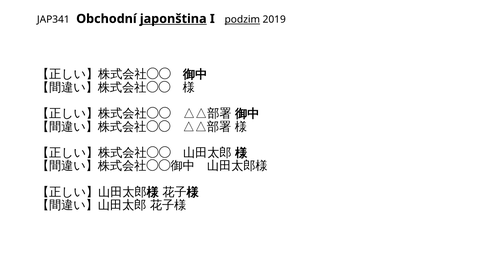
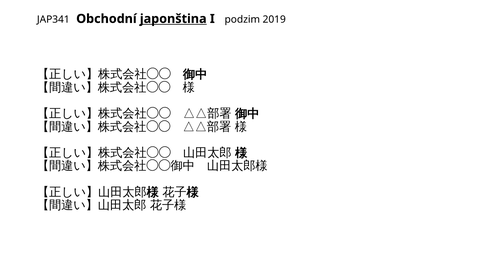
podzim underline: present -> none (242, 20)
